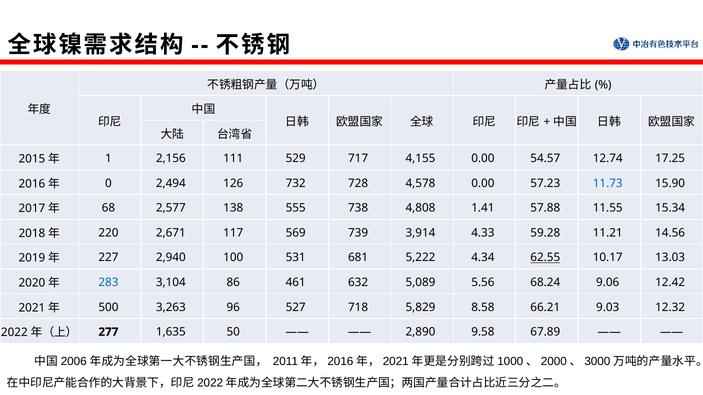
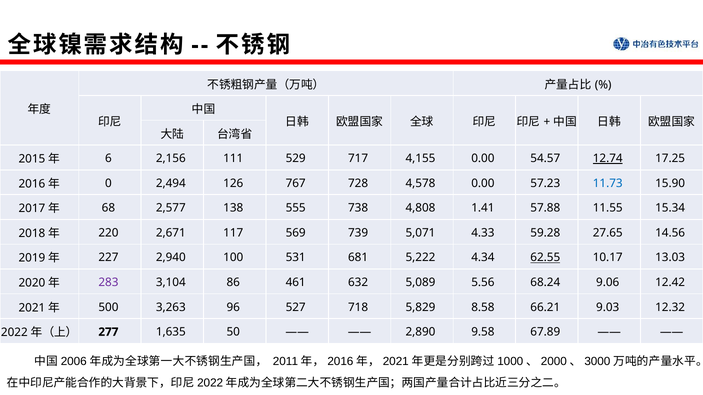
1: 1 -> 6 (108, 159)
12.74 underline: none -> present (608, 159)
732: 732 -> 767 (296, 184)
3,914: 3,914 -> 5,071 (420, 233)
11.21: 11.21 -> 27.65 (608, 233)
283 colour: blue -> purple (108, 283)
